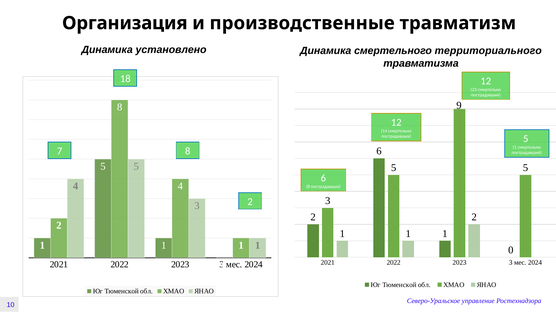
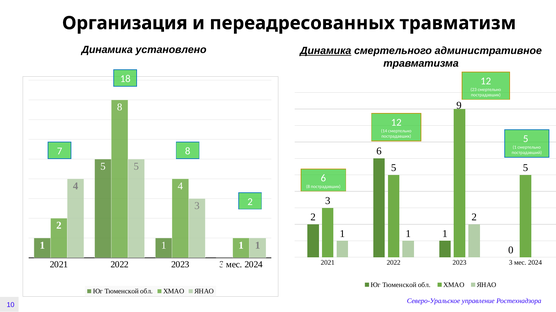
производственные: производственные -> переадресованных (302, 23)
Динамика underline: none -> present (326, 51)
территориального: территориального -> административное (488, 51)
